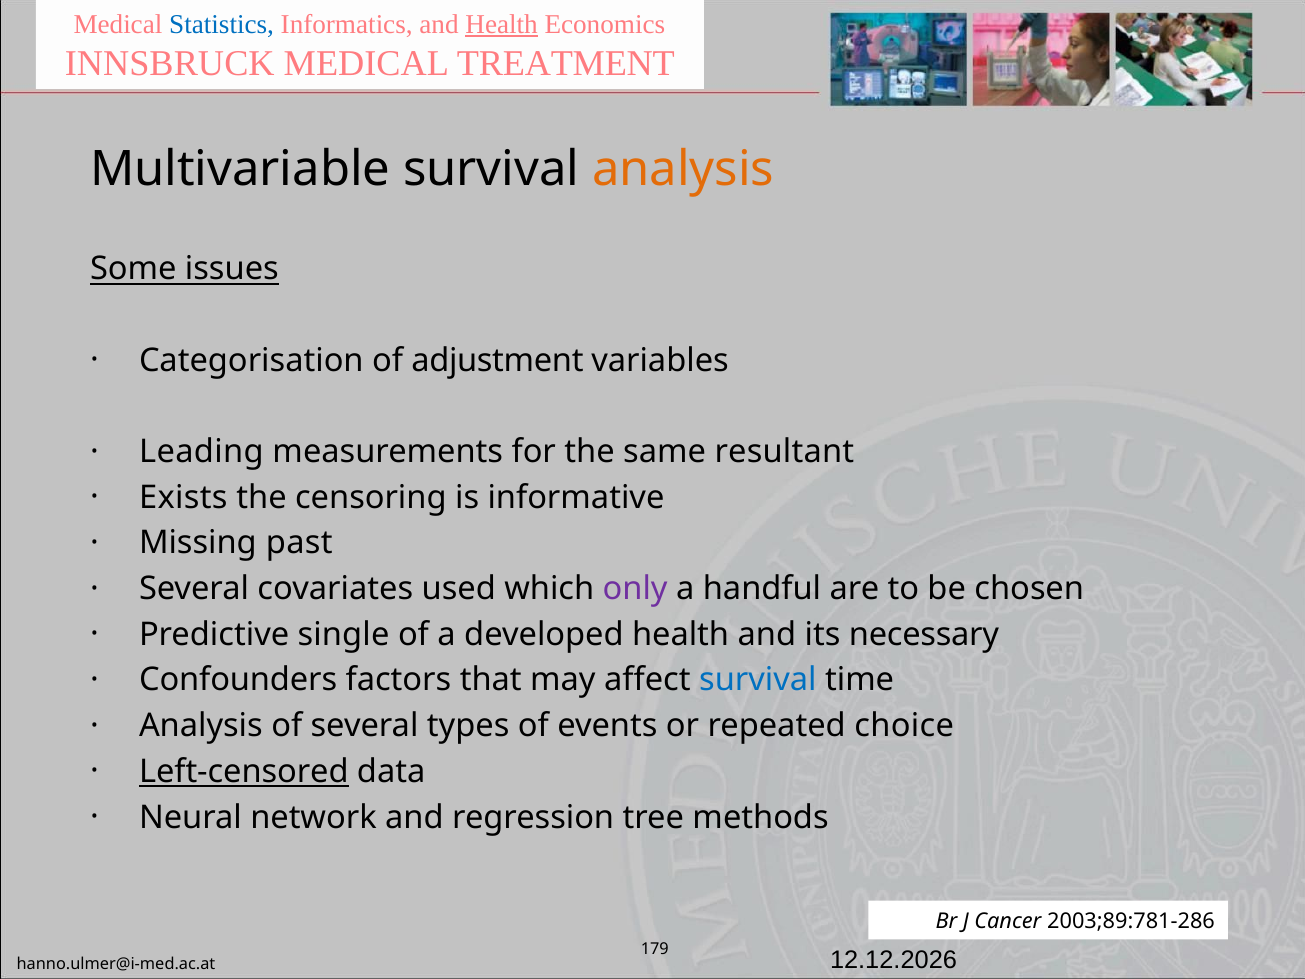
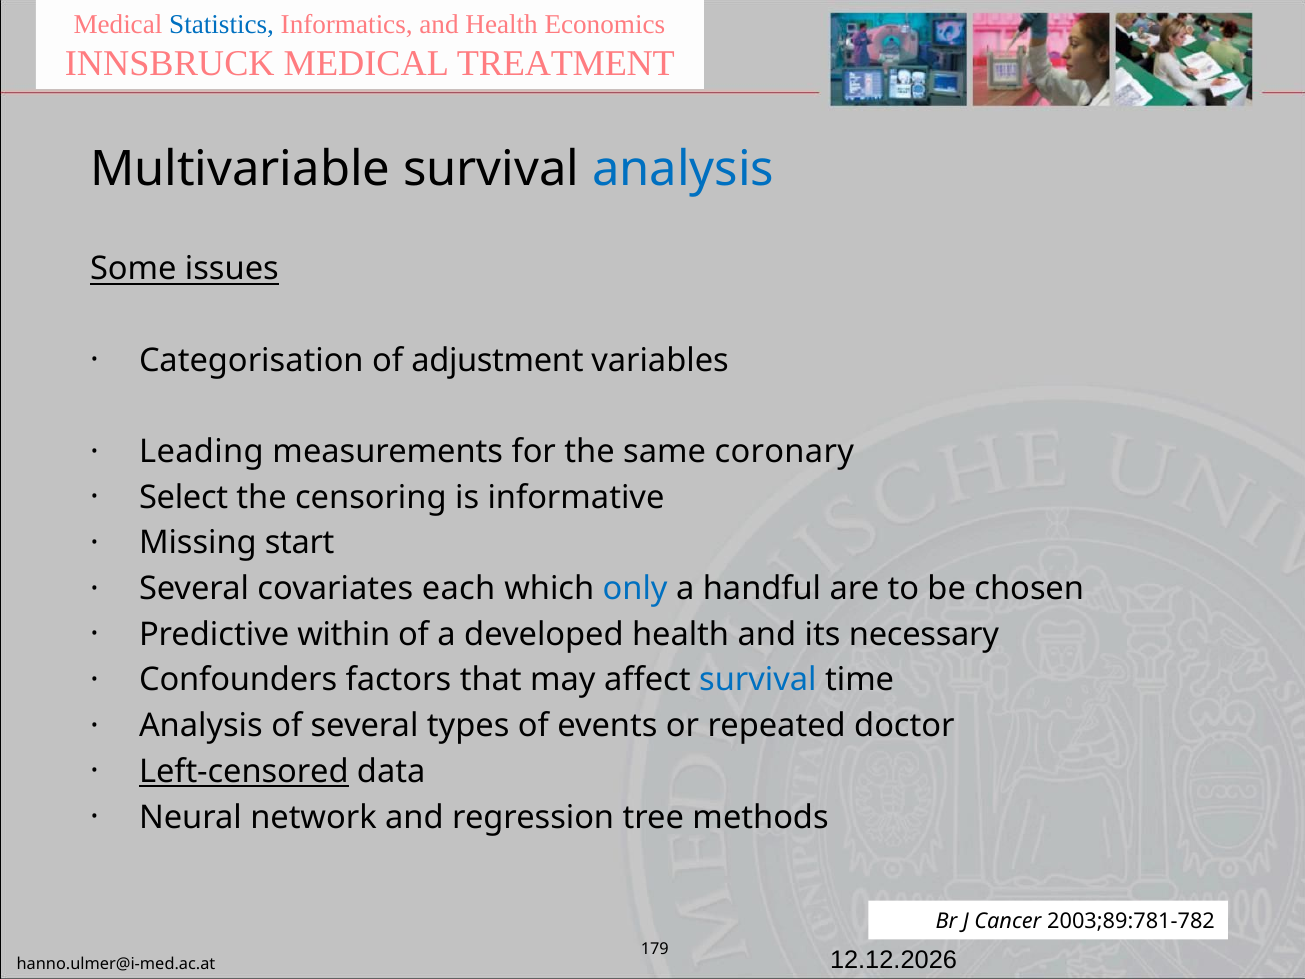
Health underline: present -> none (502, 25)
analysis colour: orange -> blue (683, 169)
resultant: resultant -> coronary (784, 452)
Exists: Exists -> Select (184, 497)
past: past -> start (300, 543)
used: used -> each (459, 589)
only colour: purple -> blue (635, 589)
single: single -> within (344, 634)
choice: choice -> doctor (904, 726)
2003;89:781-286: 2003;89:781-286 -> 2003;89:781-782 (1131, 921)
